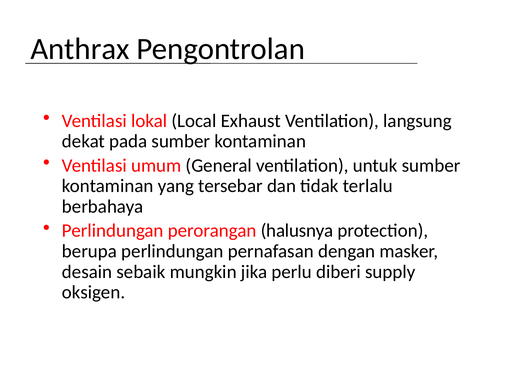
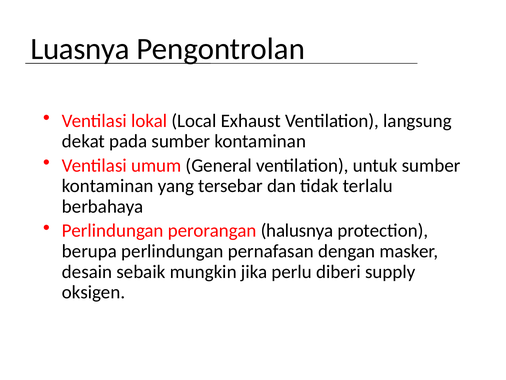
Anthrax: Anthrax -> Luasnya (80, 49)
